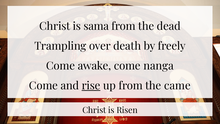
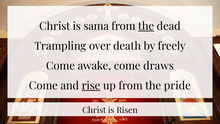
the underline: none -> present (146, 26)
nanga: nanga -> draws (159, 66)
came: came -> pride (177, 86)
